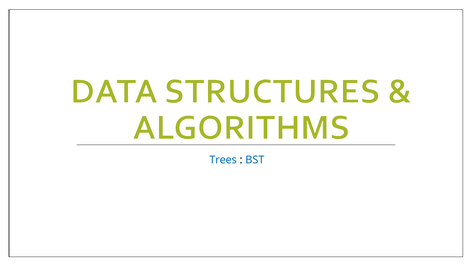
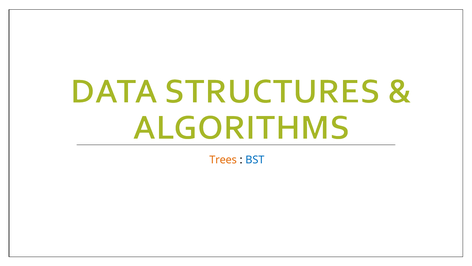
Trees colour: blue -> orange (223, 160)
